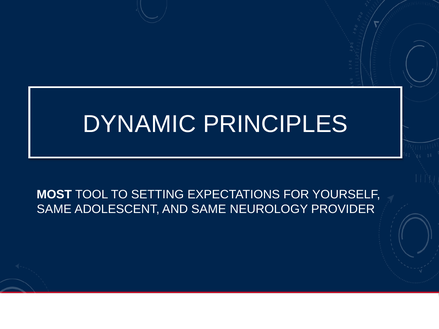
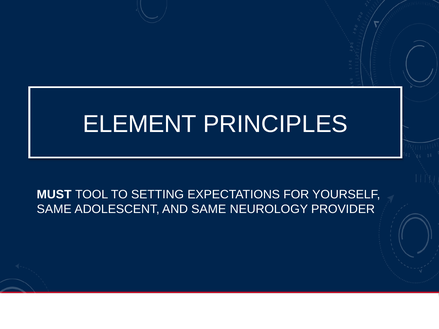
DYNAMIC: DYNAMIC -> ELEMENT (140, 124)
MOST: MOST -> MUST (54, 195)
